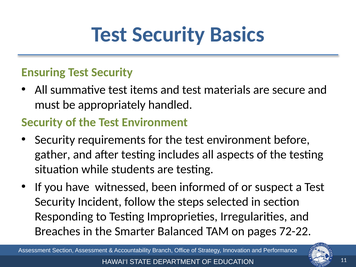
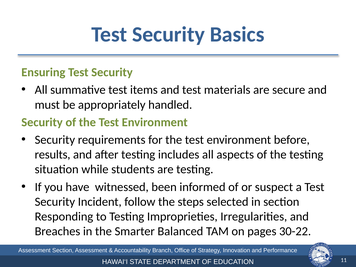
gather: gather -> results (53, 155)
72-22: 72-22 -> 30-22 (295, 231)
